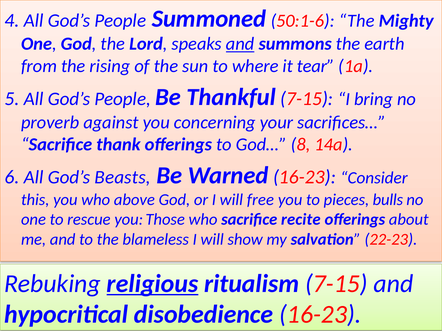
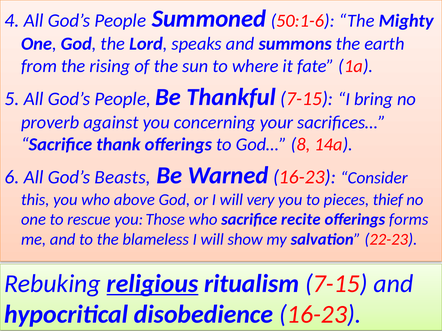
and underline: present -> none (240, 44)
tear: tear -> fate (316, 66)
free: free -> very (261, 200)
bulls: bulls -> thief (388, 200)
about: about -> forms (409, 220)
